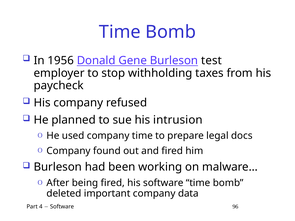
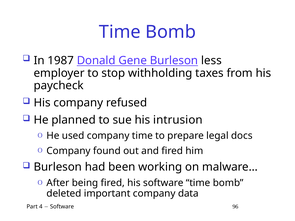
1956: 1956 -> 1987 (61, 61)
test: test -> less (211, 61)
